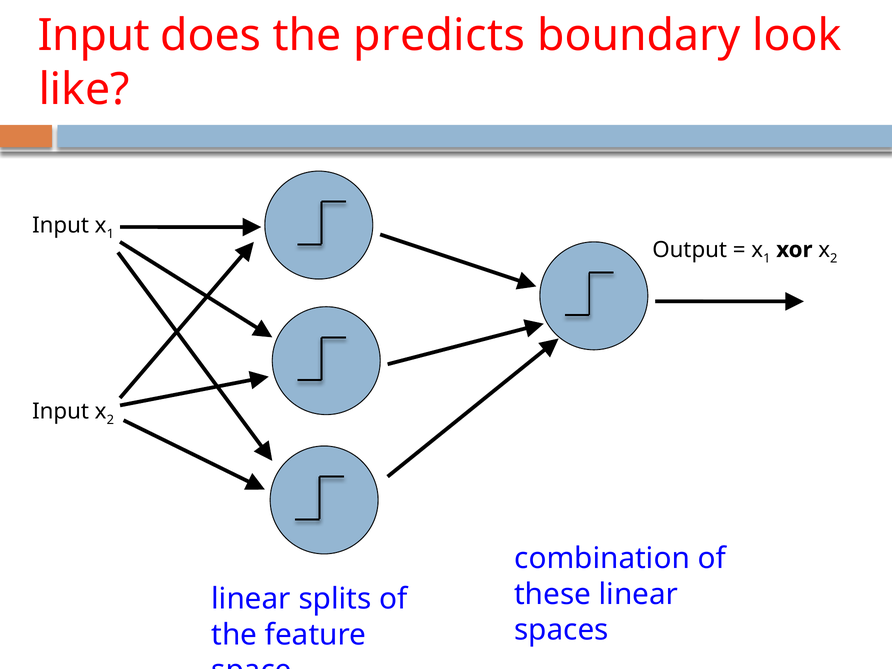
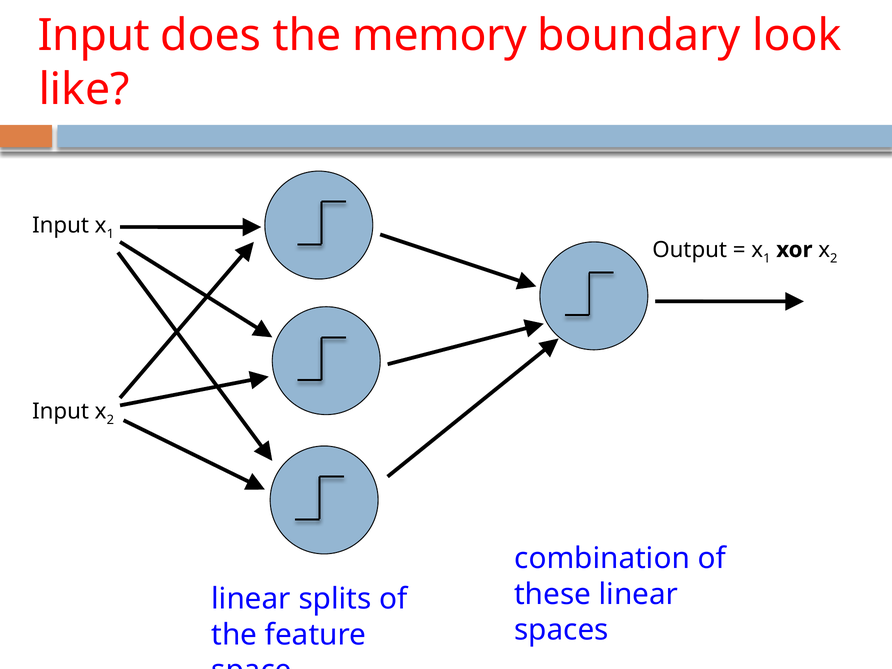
predicts: predicts -> memory (440, 36)
